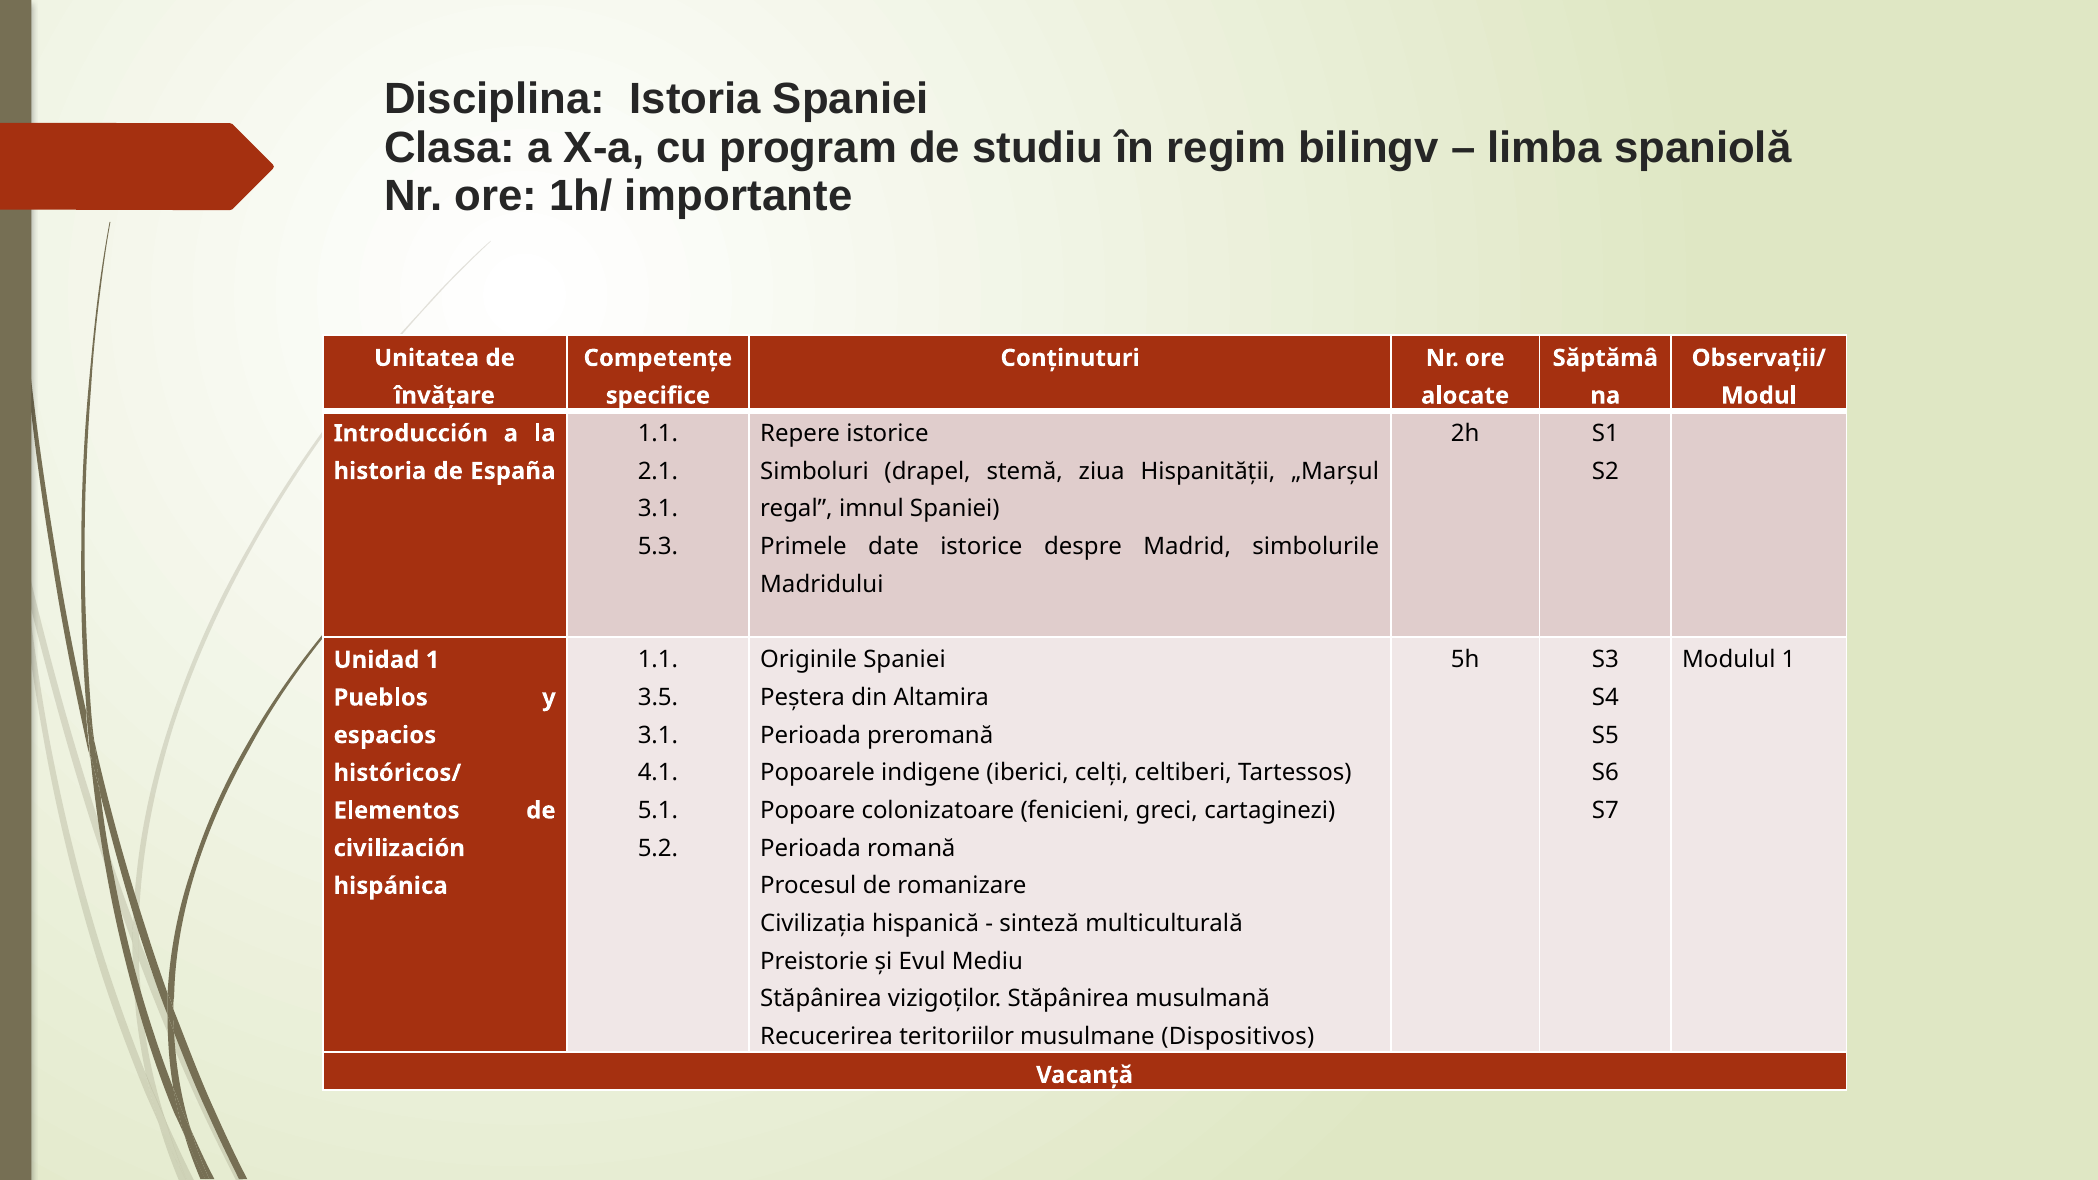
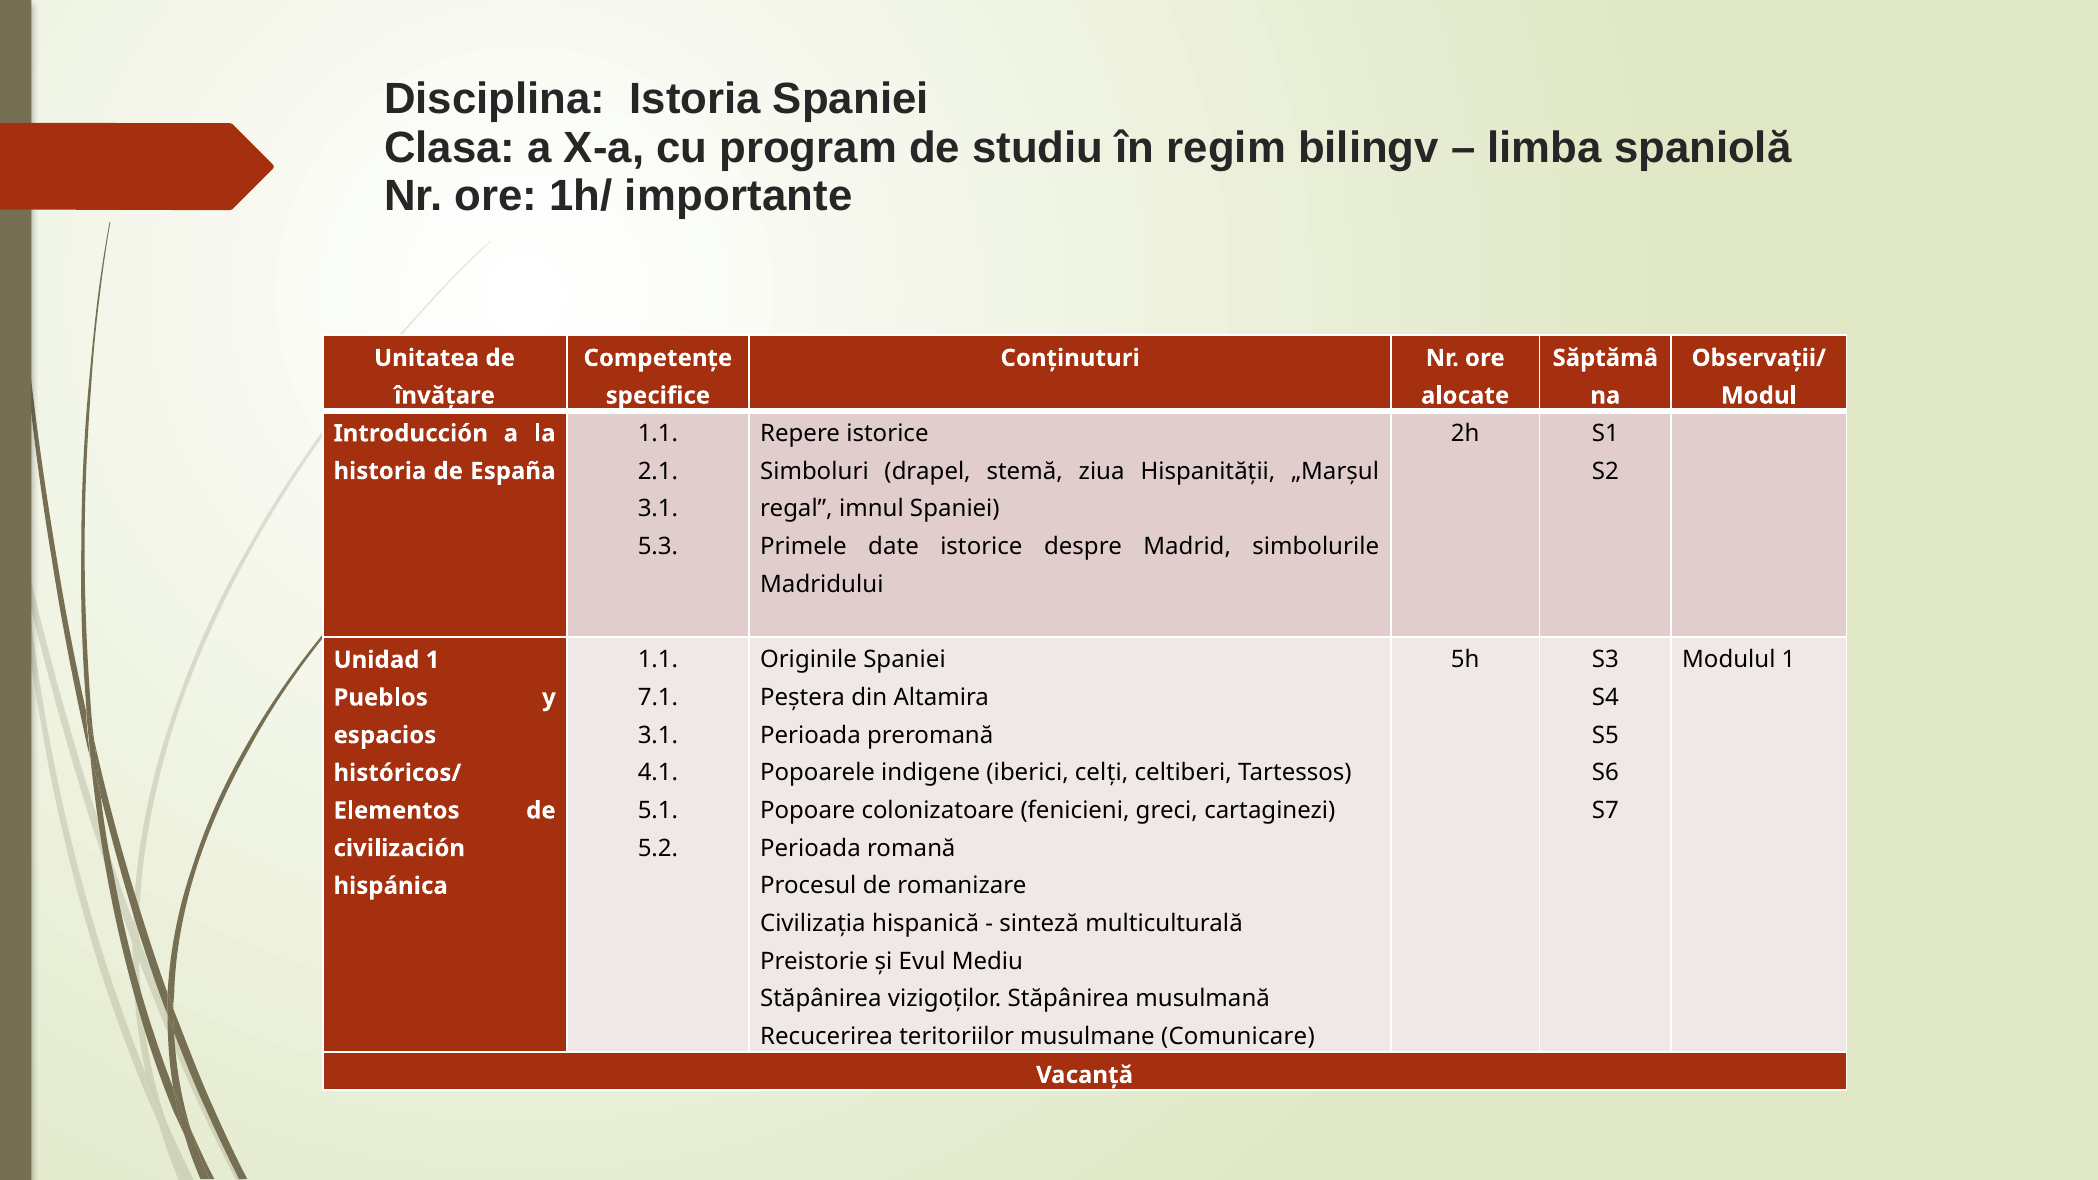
3.5: 3.5 -> 7.1 (658, 698)
Dispositivos: Dispositivos -> Comunicare (1238, 1037)
